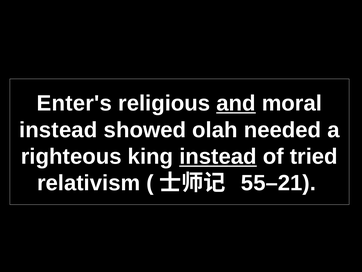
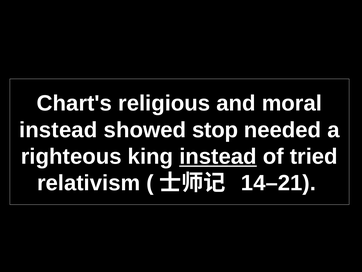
Enter's: Enter's -> Chart's (74, 103)
and underline: present -> none (236, 103)
olah: olah -> stop (215, 130)
55–21: 55–21 -> 14–21 (278, 183)
